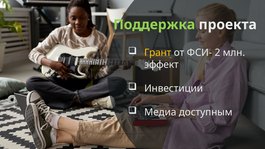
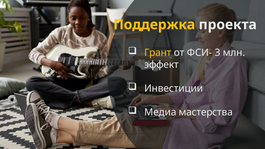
Поддержка colour: light green -> yellow (154, 25)
2: 2 -> 3 (217, 53)
доступным: доступным -> мастерства (206, 112)
